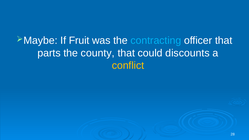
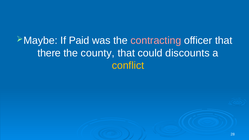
Fruit: Fruit -> Paid (79, 41)
contracting colour: light blue -> pink (156, 41)
parts: parts -> there (49, 53)
